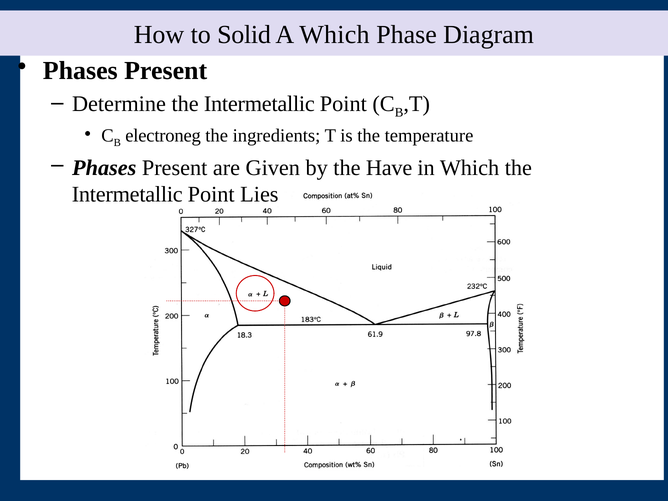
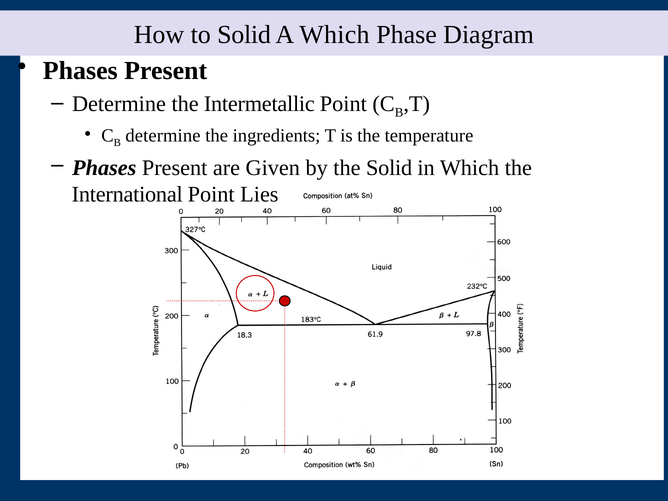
electroneg: electroneg -> determine (163, 136)
the Have: Have -> Solid (389, 168)
Intermetallic: Intermetallic -> International (127, 195)
